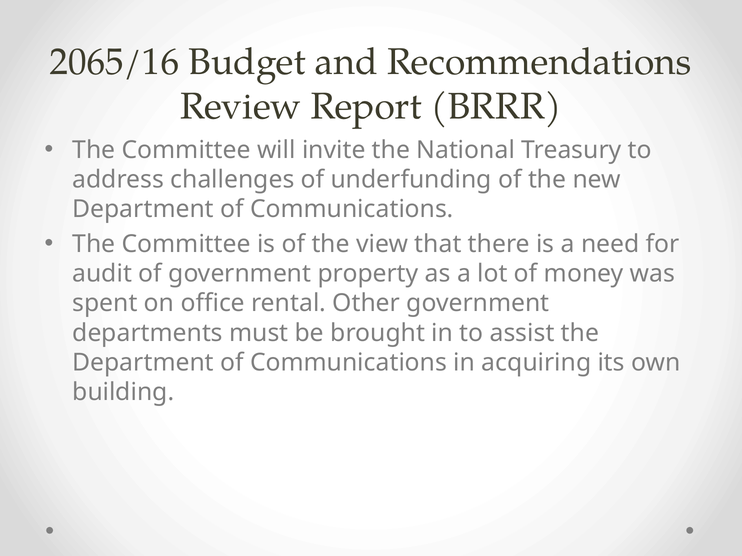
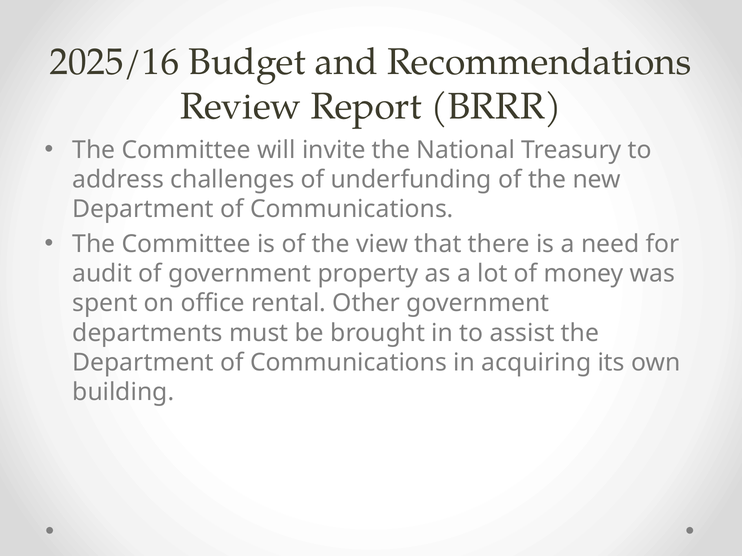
2065/16: 2065/16 -> 2025/16 (114, 62)
